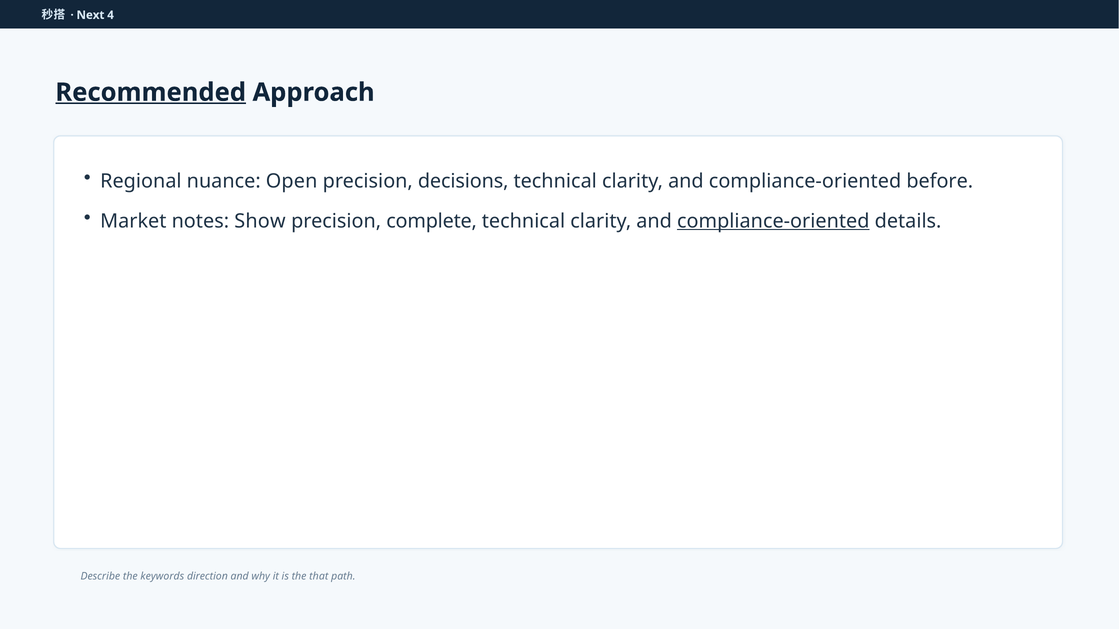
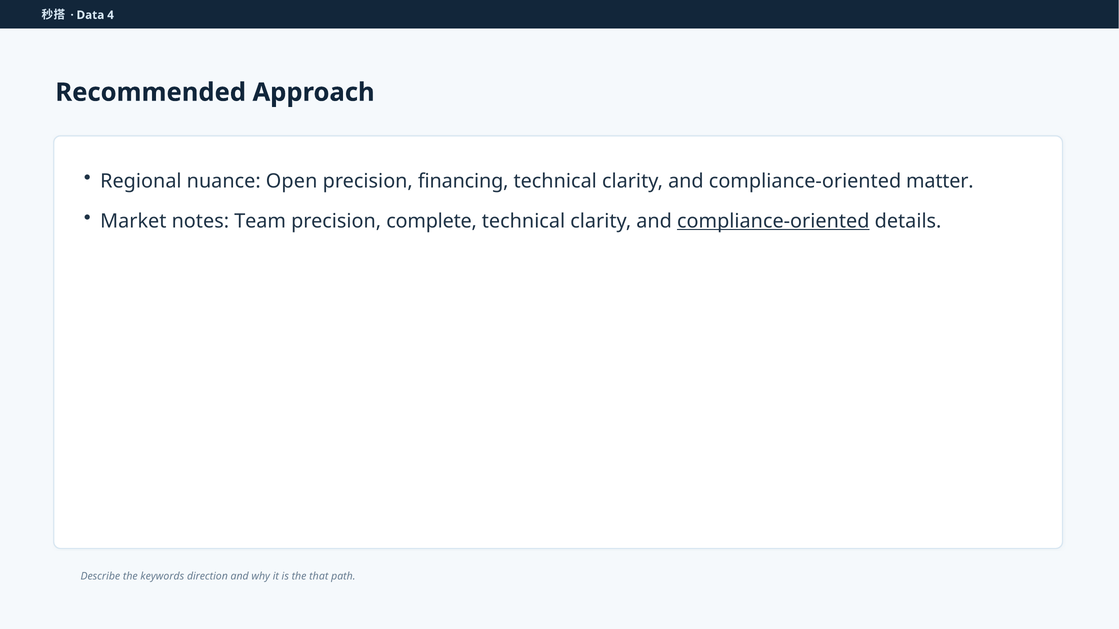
Next: Next -> Data (90, 15)
Recommended underline: present -> none (151, 92)
decisions: decisions -> financing (463, 181)
before: before -> matter (940, 181)
Show: Show -> Team (260, 221)
